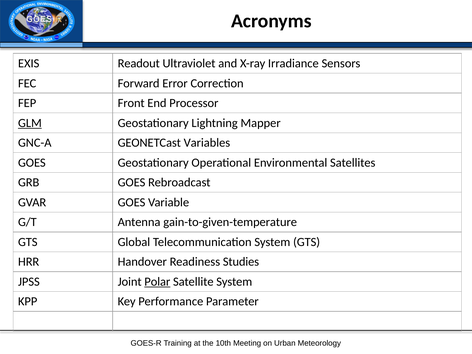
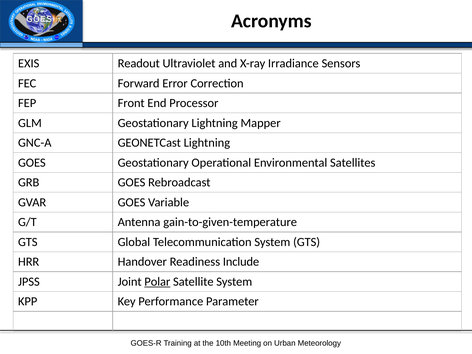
GLM underline: present -> none (30, 123)
GEONETCast Variables: Variables -> Lightning (207, 143)
Studies: Studies -> Include (241, 262)
